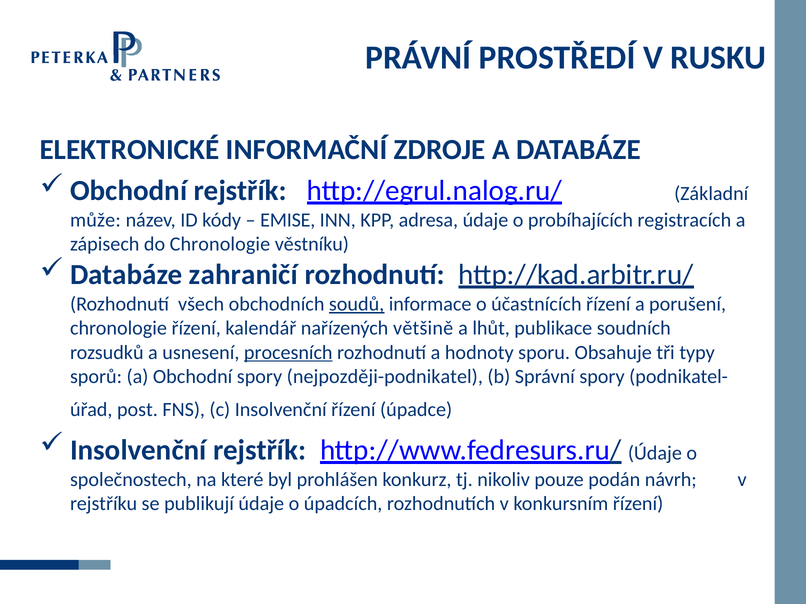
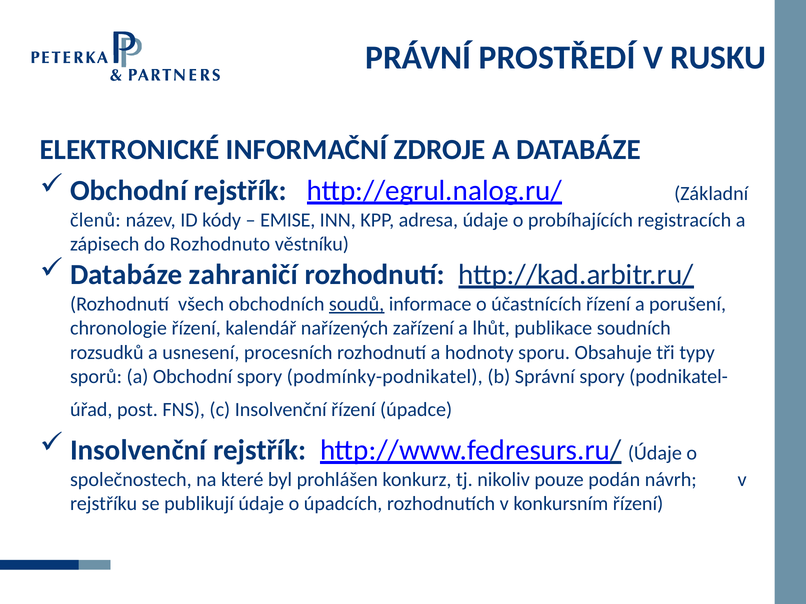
může: může -> členů (95, 220)
do Chronologie: Chronologie -> Rozhodnuto (220, 245)
většině: většině -> zařízení (423, 328)
procesních underline: present -> none (288, 353)
nejpozději-podnikatel: nejpozději-podnikatel -> podmínky-podnikatel (385, 377)
